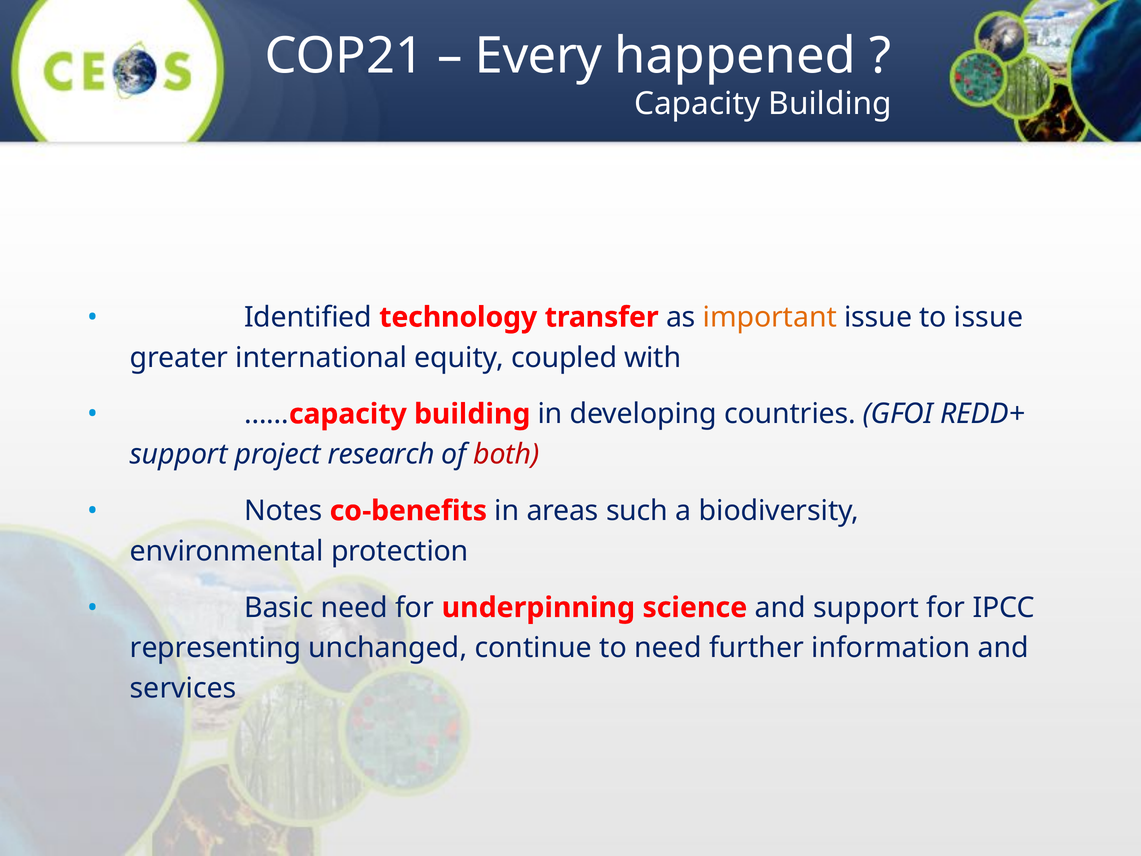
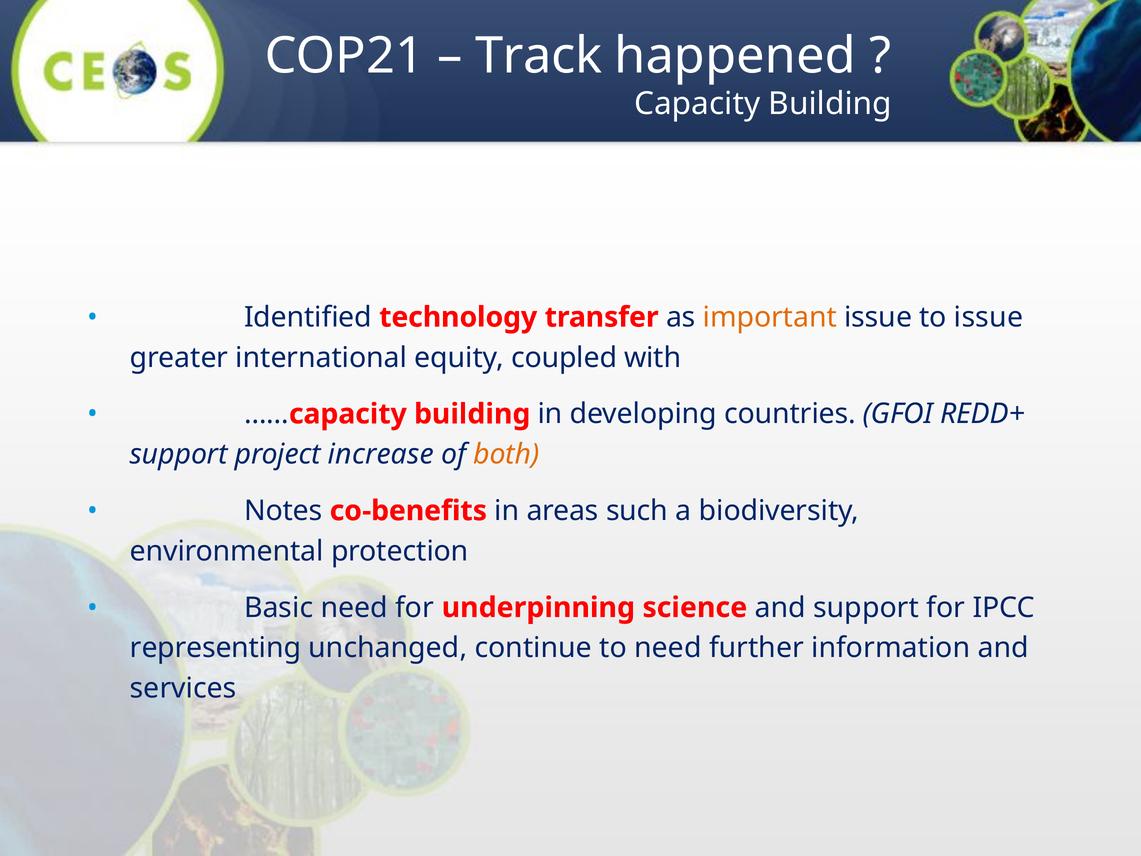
Every: Every -> Track (539, 56)
research: research -> increase (381, 454)
both colour: red -> orange (506, 454)
